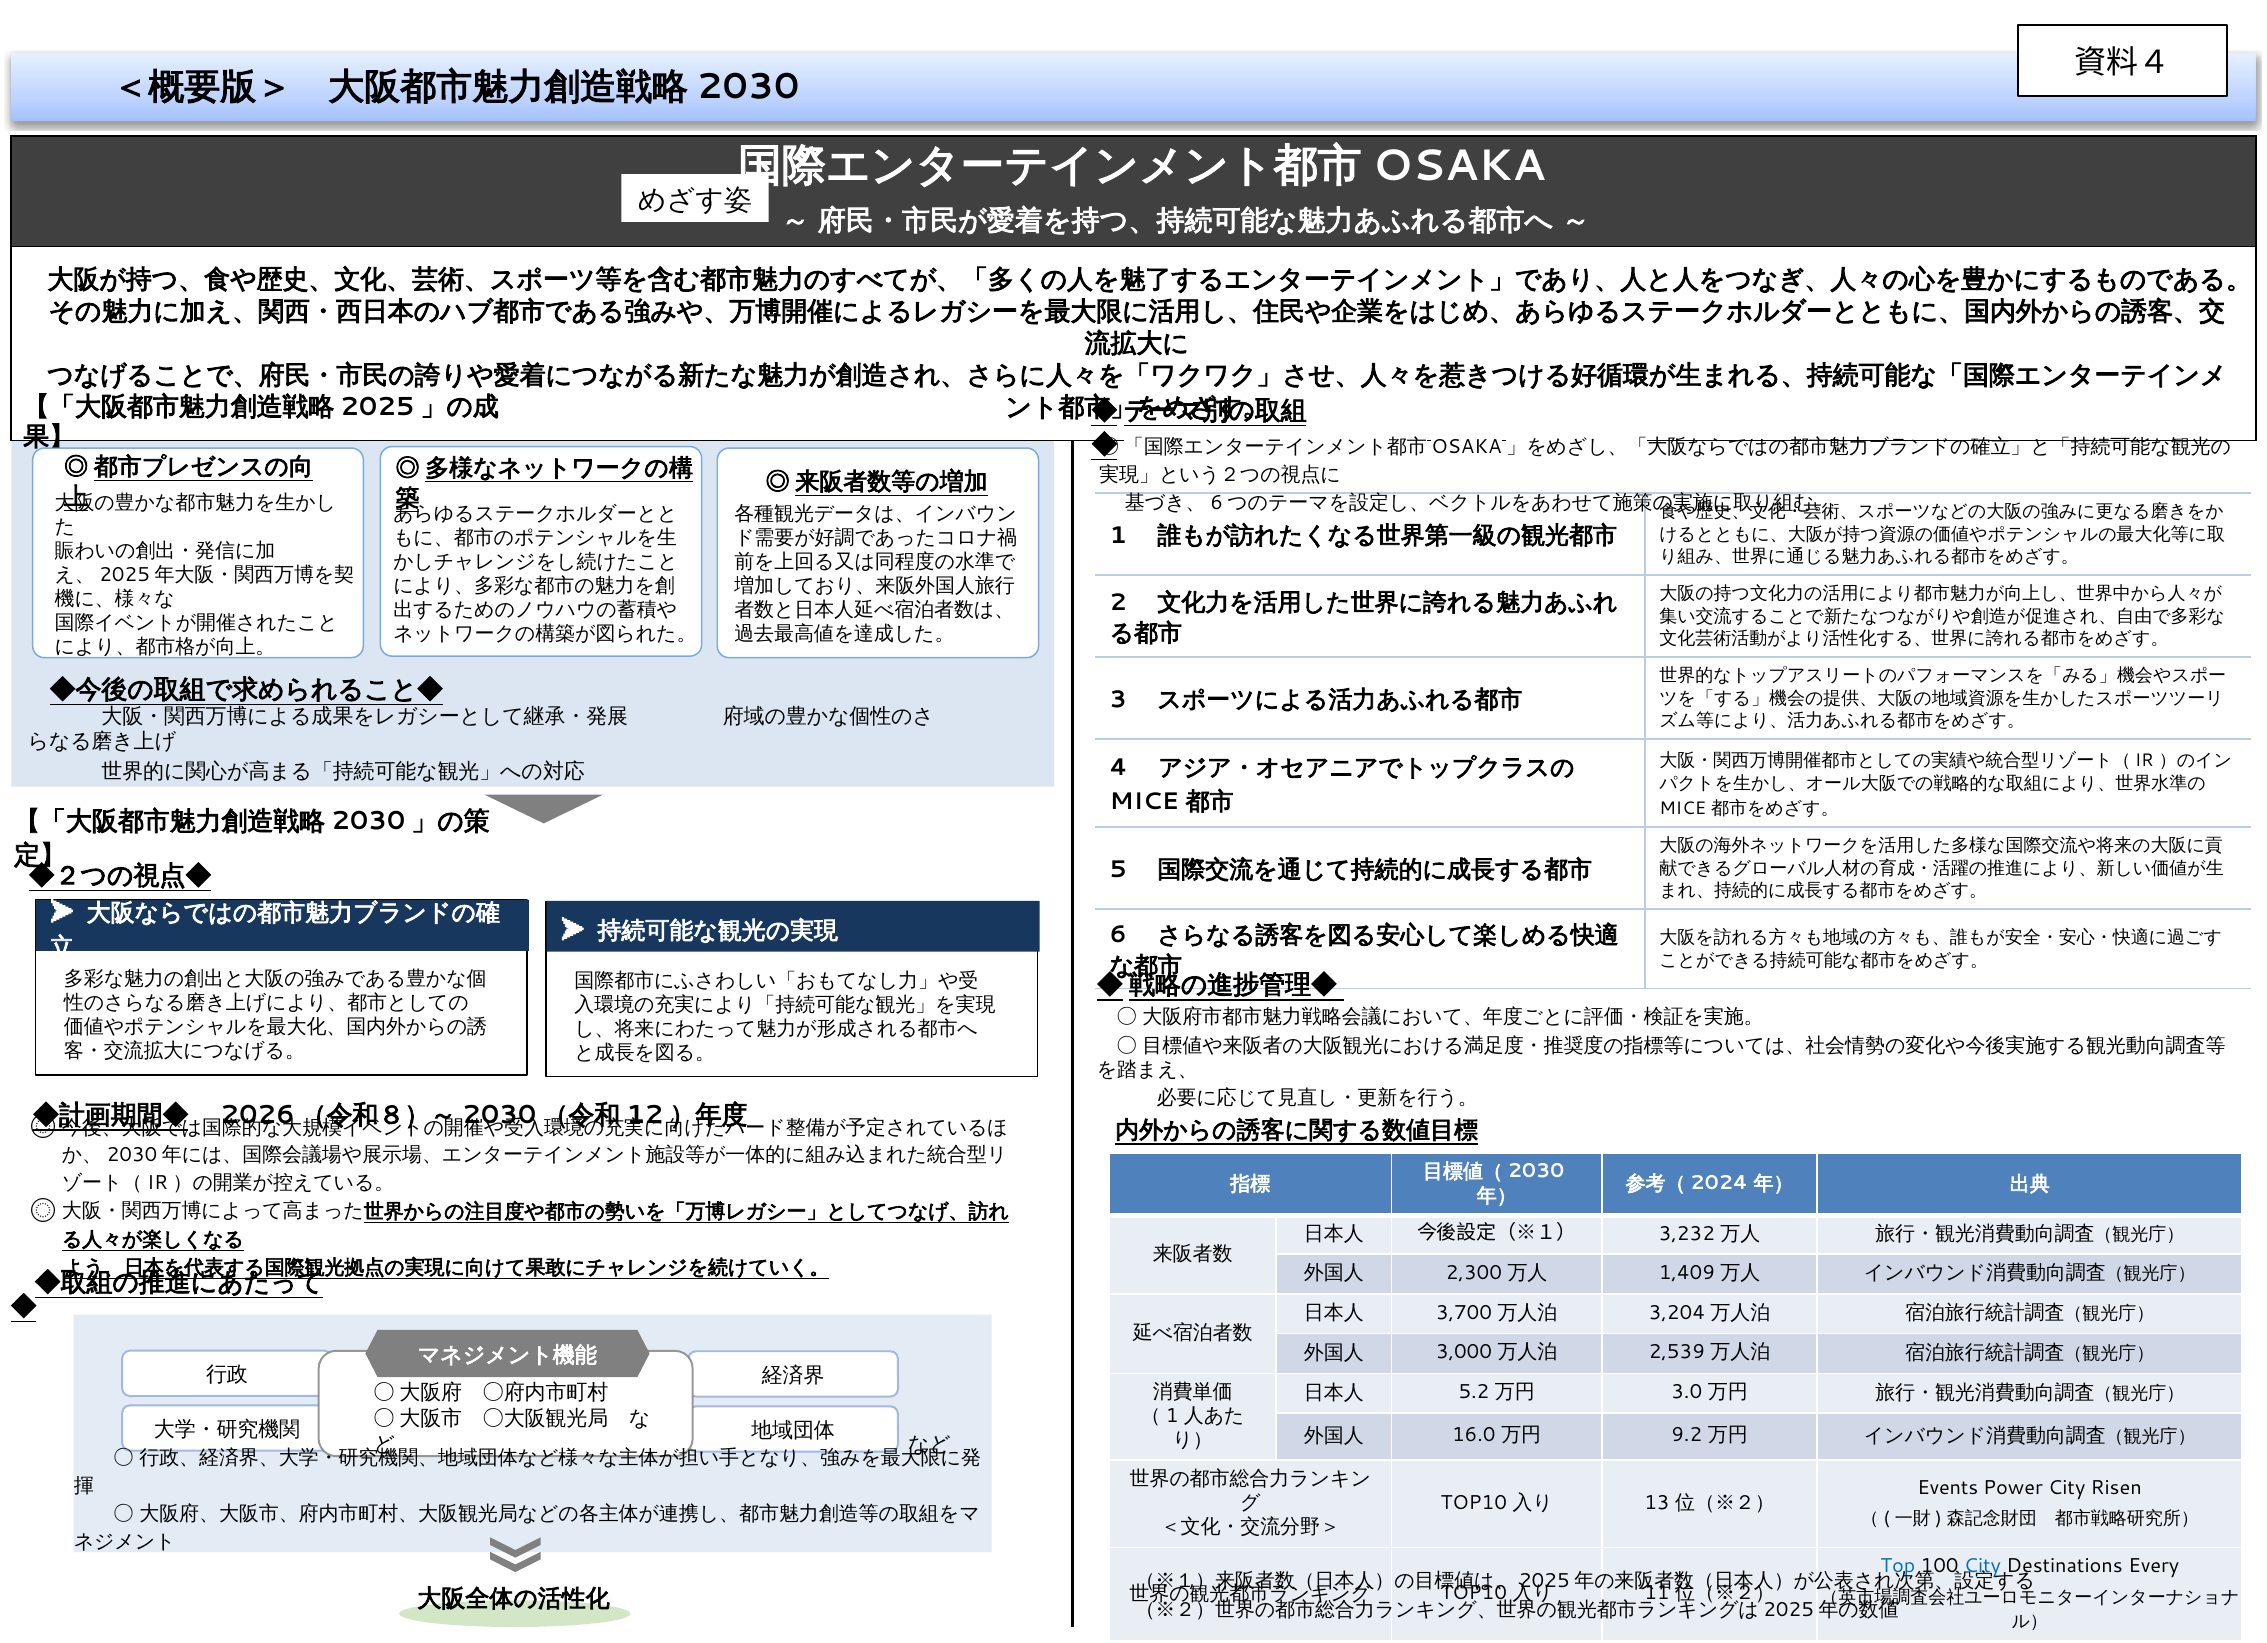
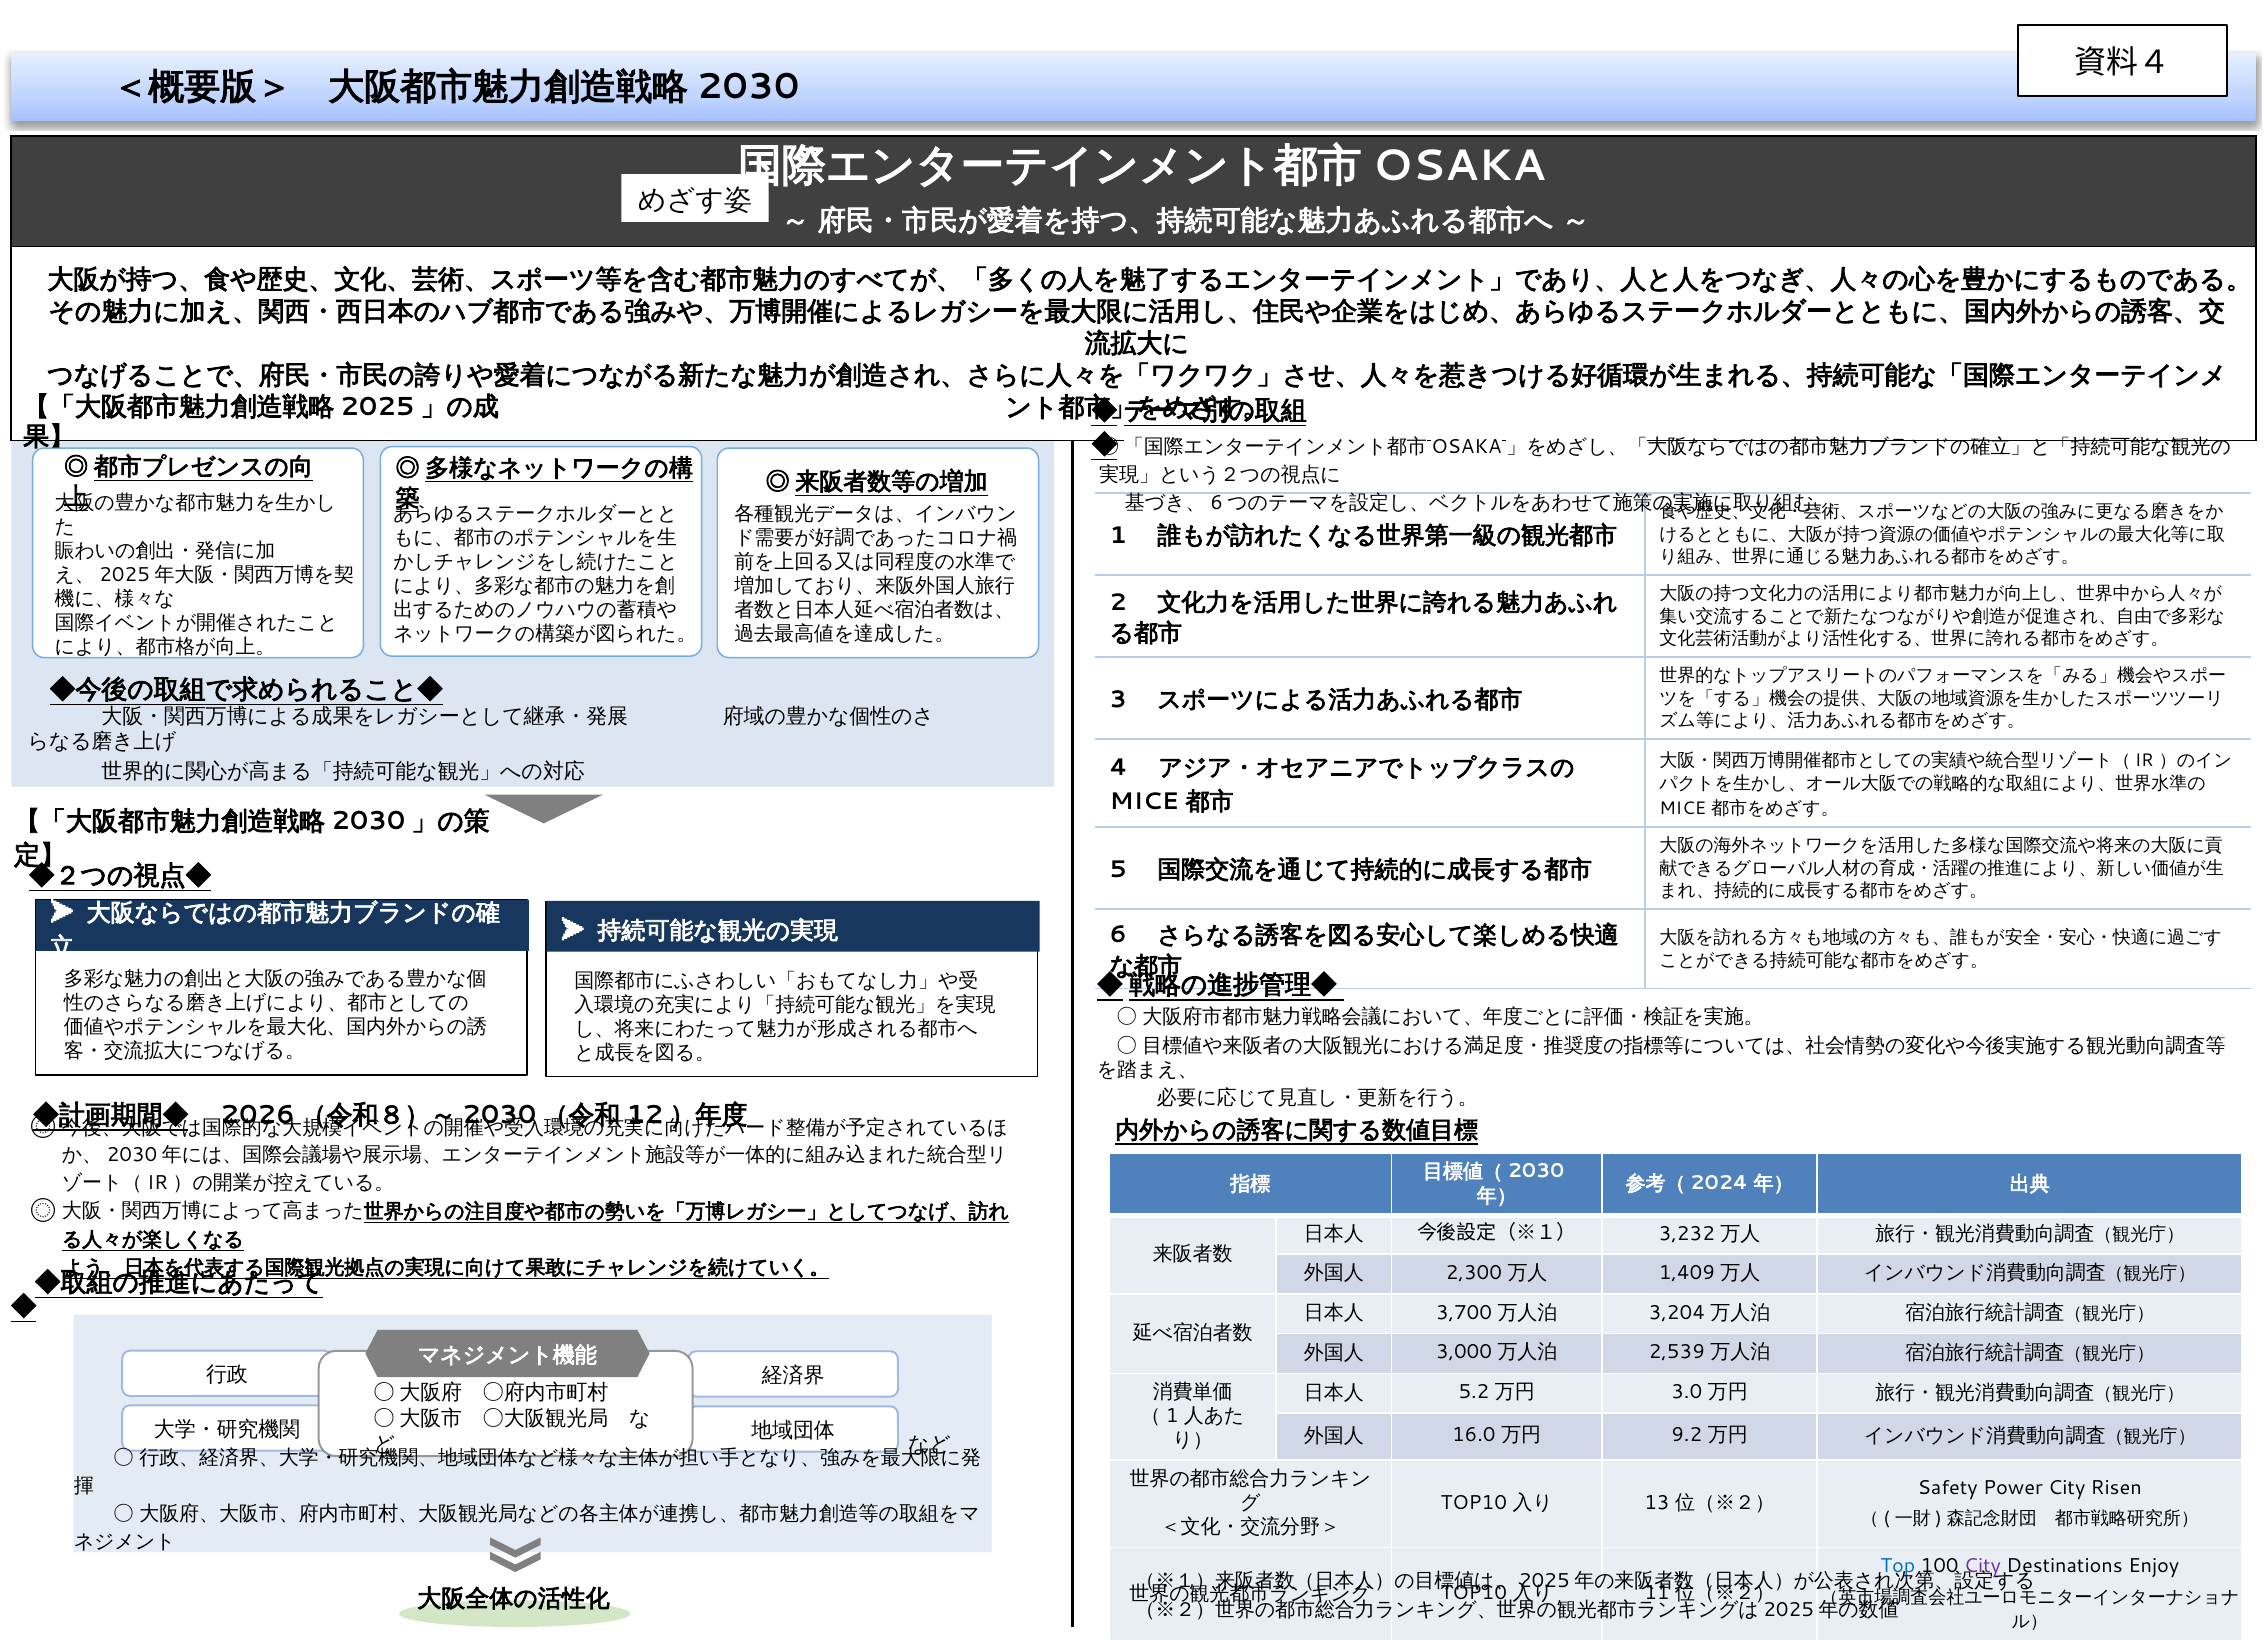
Events: Events -> Safety (1948, 1488)
City colour: blue -> purple (1982, 1567)
Every: Every -> Enjoy (2154, 1567)
